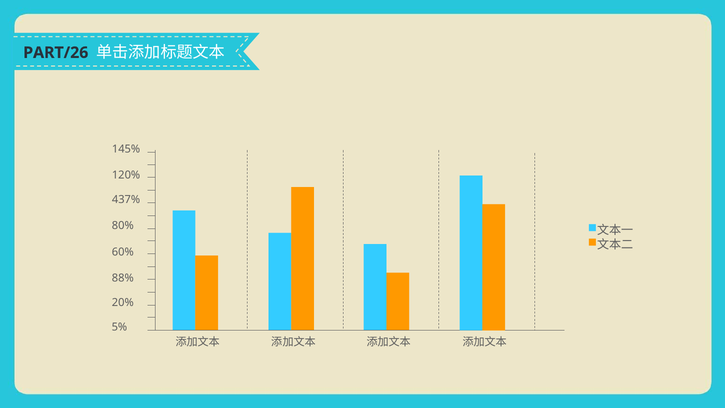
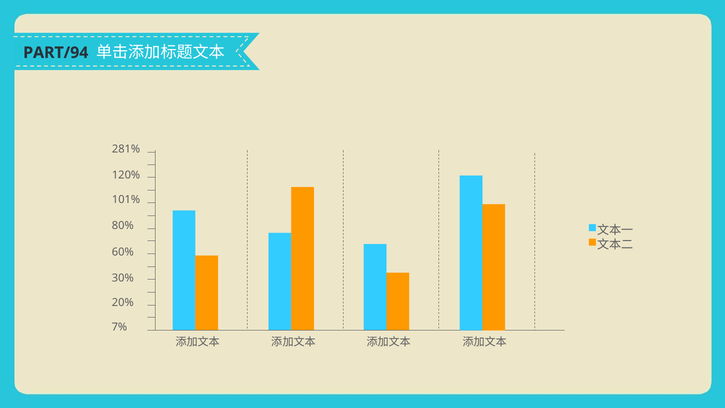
PART/26: PART/26 -> PART/94 (56, 53)
145%: 145% -> 281% (126, 149)
437%: 437% -> 101% (126, 200)
88%: 88% -> 30% (123, 278)
5%: 5% -> 7% (119, 327)
